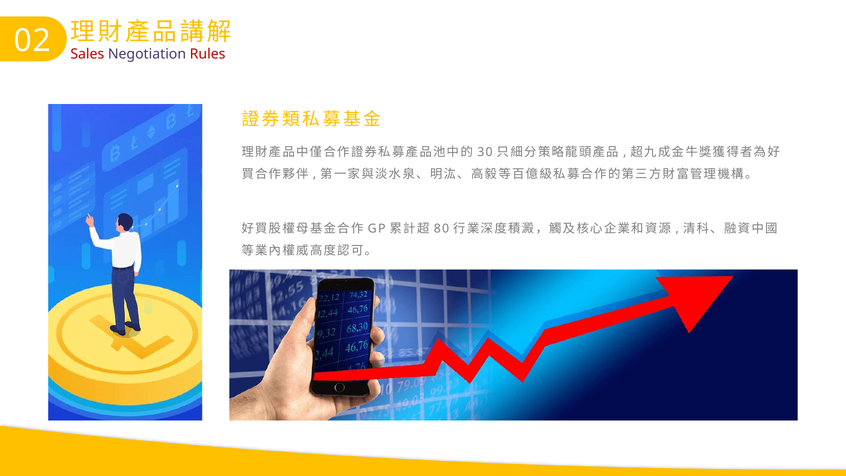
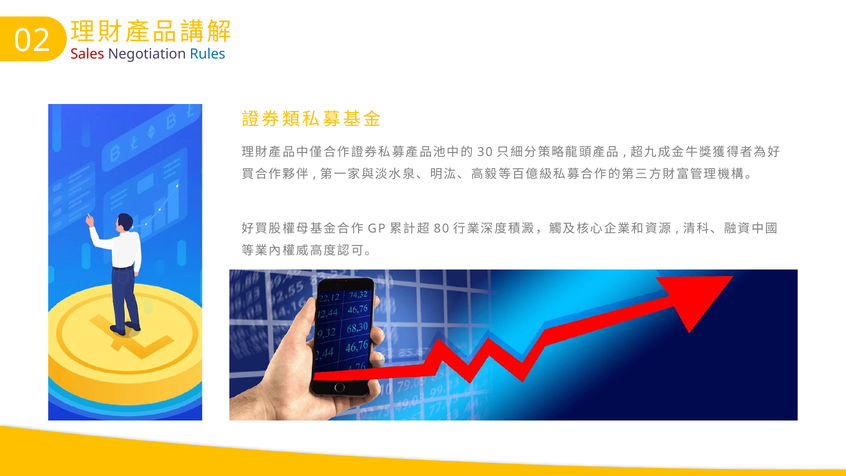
Rules colour: red -> blue (208, 54)
